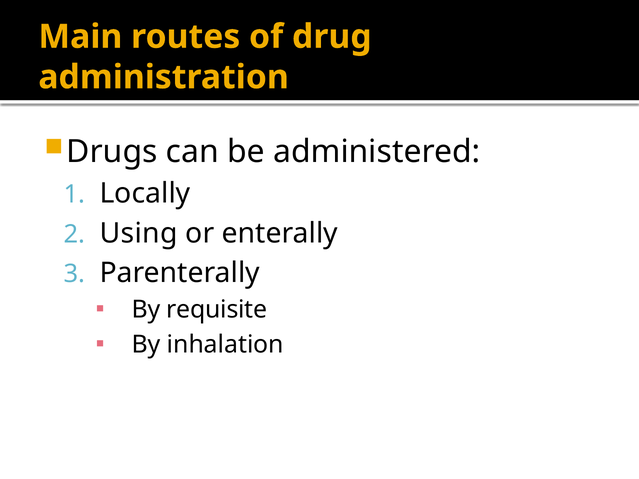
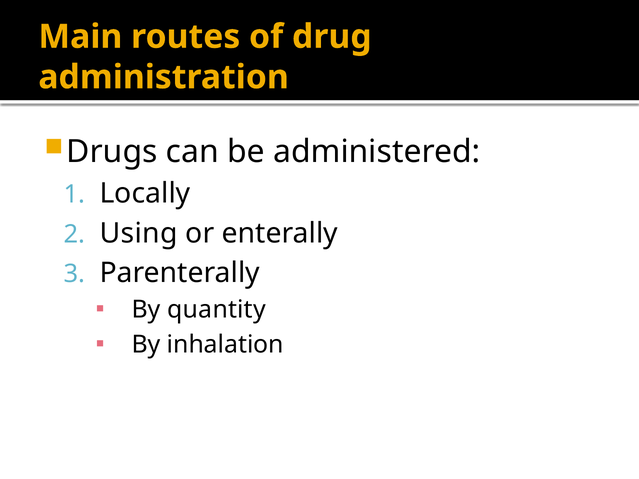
requisite: requisite -> quantity (217, 310)
